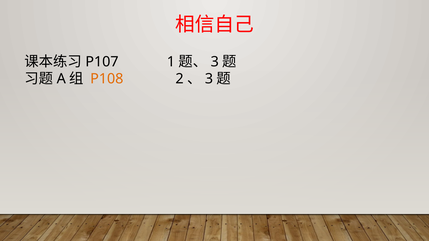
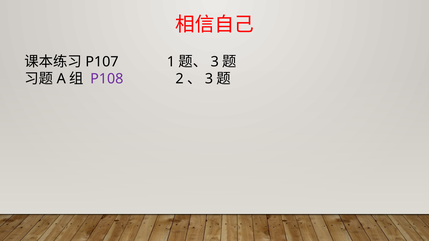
P108 colour: orange -> purple (107, 79)
